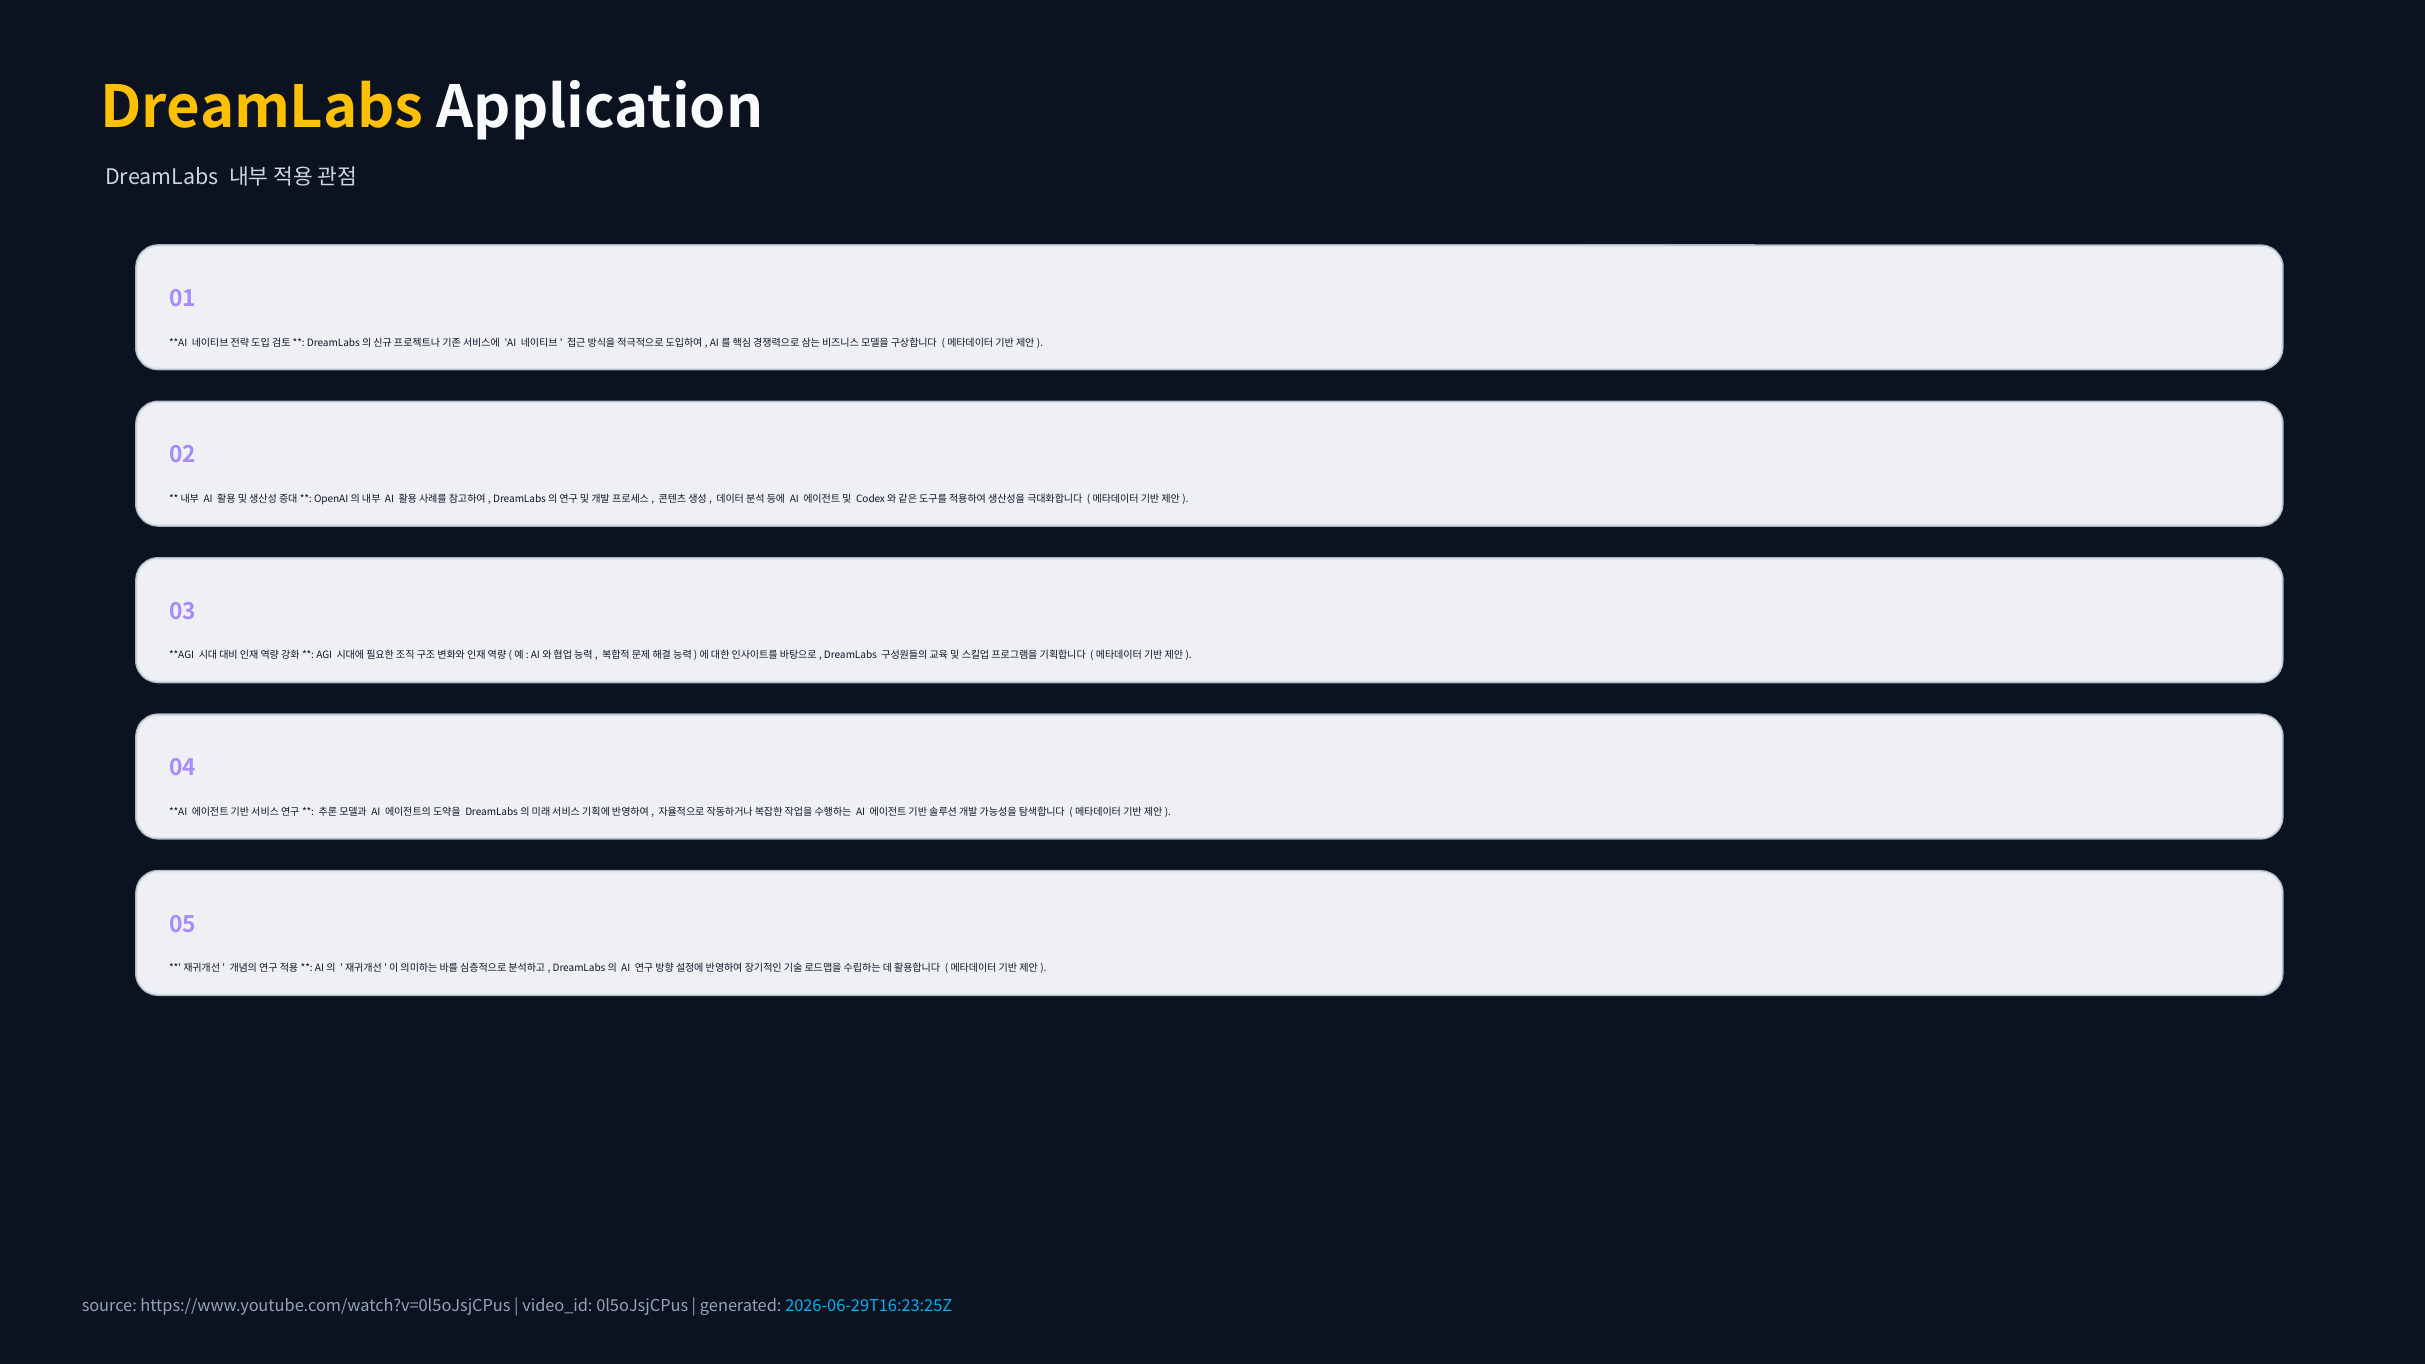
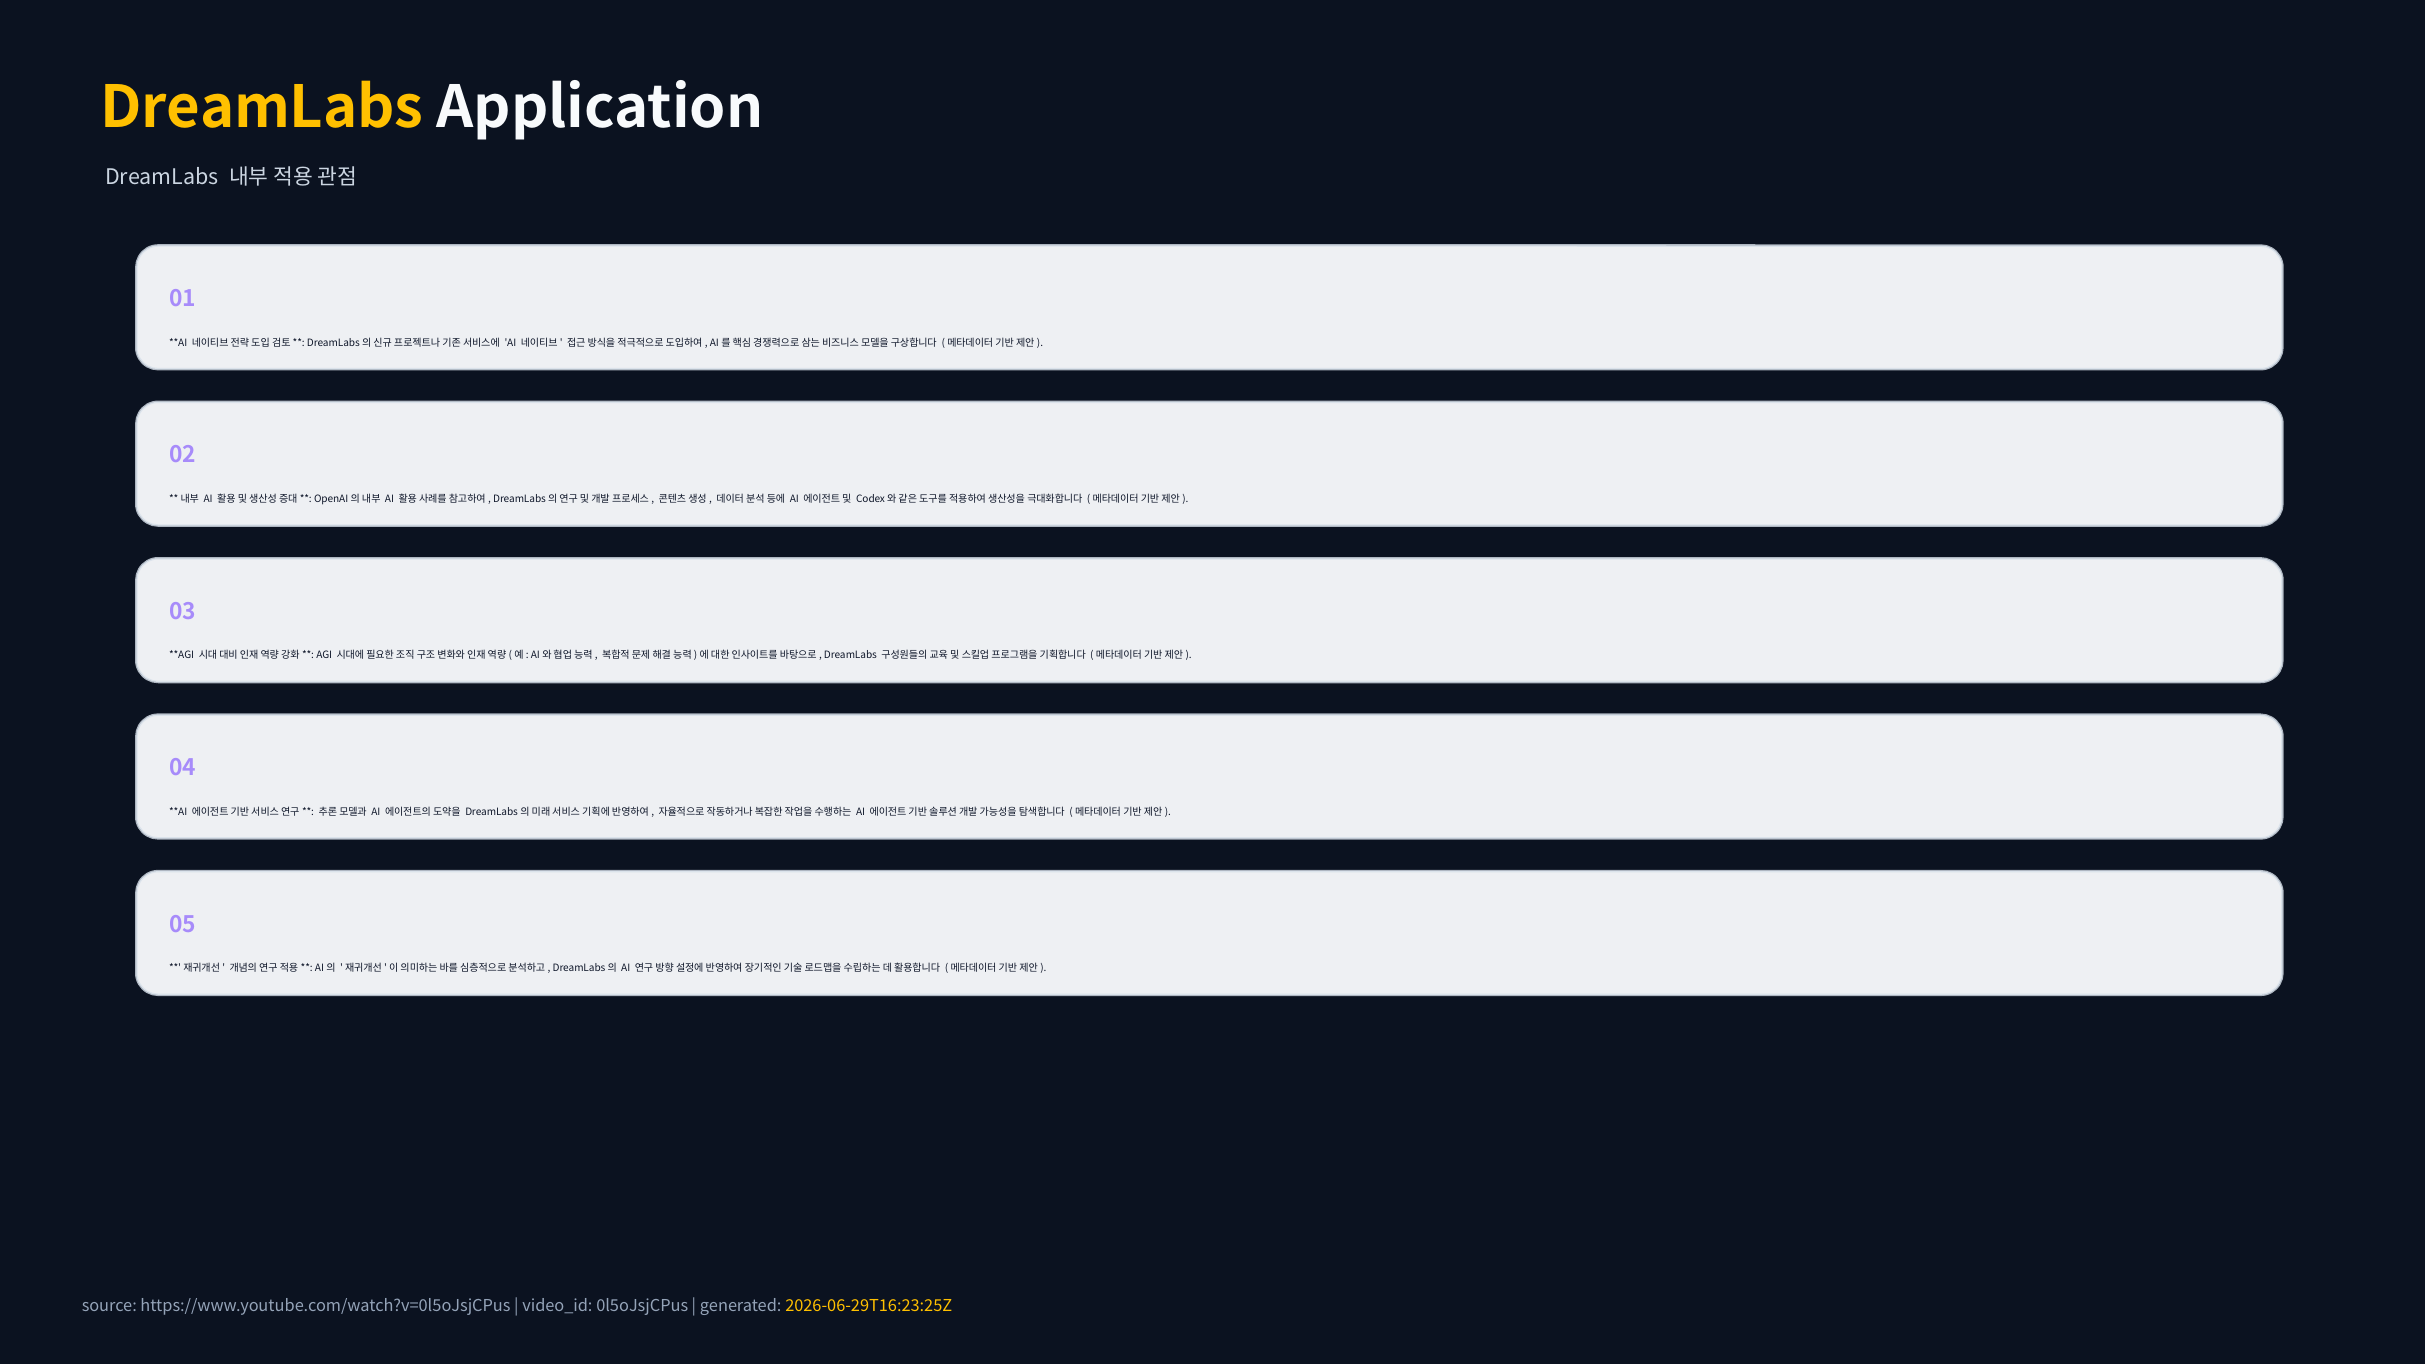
2026-06-29T16:23:25Z colour: light blue -> yellow (869, 1306)
